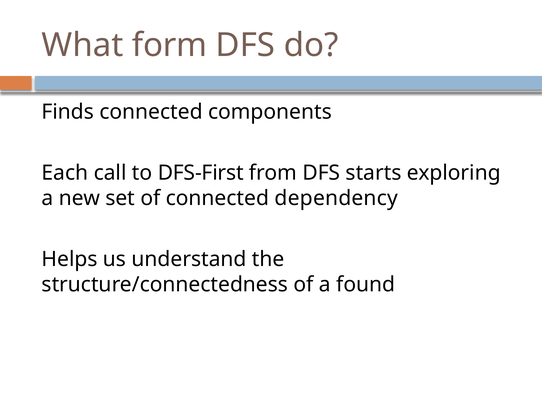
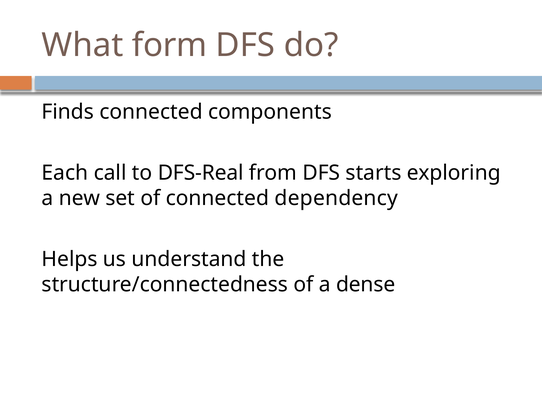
DFS-First: DFS-First -> DFS-Real (201, 173)
found: found -> dense (366, 284)
